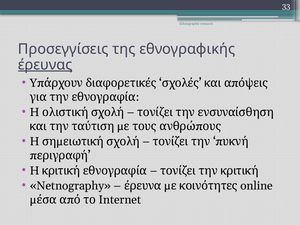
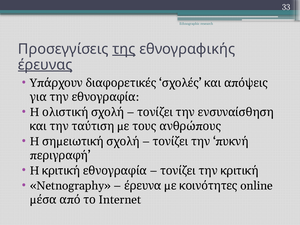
της underline: none -> present (124, 49)
